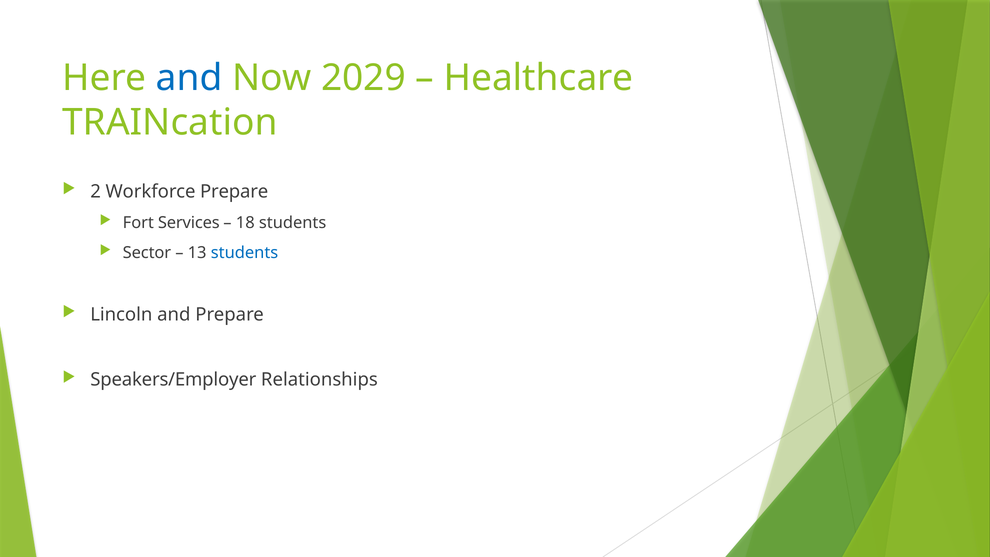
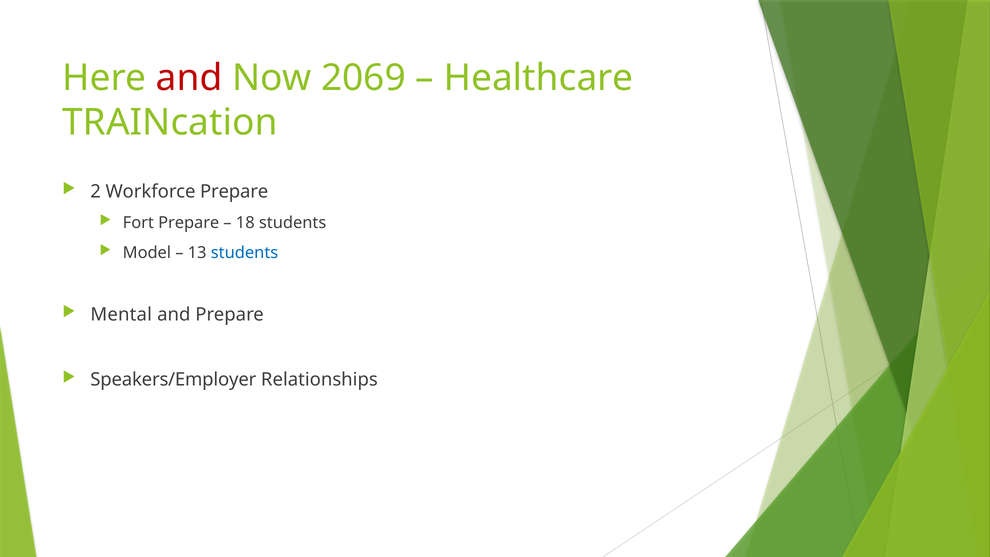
and colour: blue -> red (189, 78)
2029: 2029 -> 2069 (363, 78)
Fort Services: Services -> Prepare (189, 223)
Sector: Sector -> Model (147, 253)
Lincoln: Lincoln -> Mental (121, 315)
